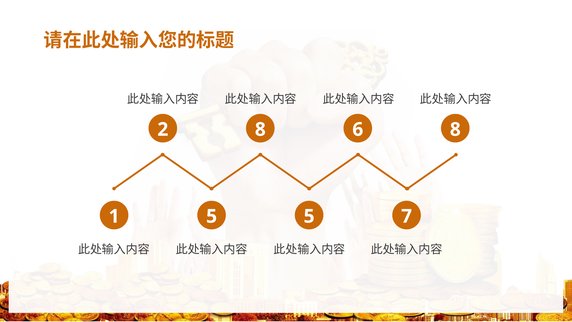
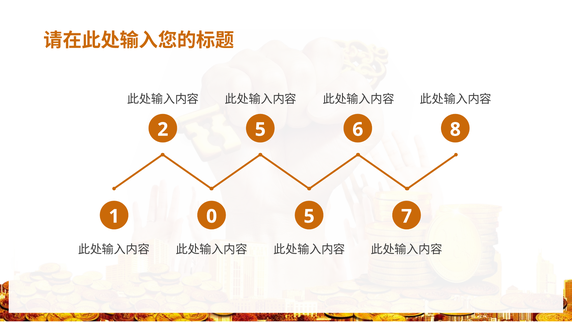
2 8: 8 -> 5 (260, 129)
1 5: 5 -> 0 (212, 216)
